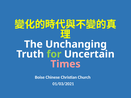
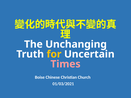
for colour: light green -> yellow (54, 54)
